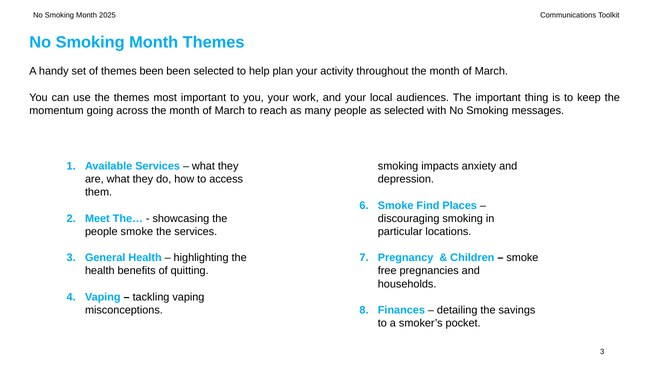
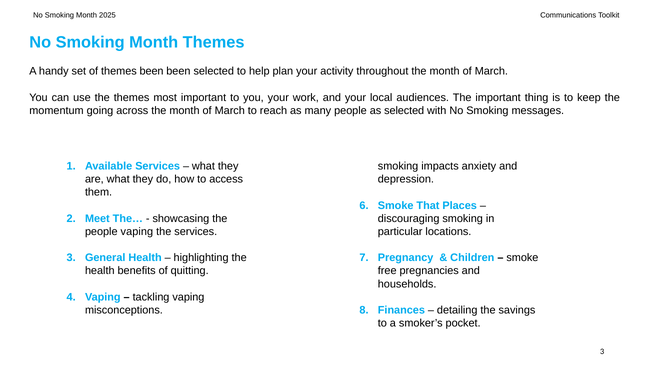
Find: Find -> That (428, 205)
people smoke: smoke -> vaping (137, 232)
